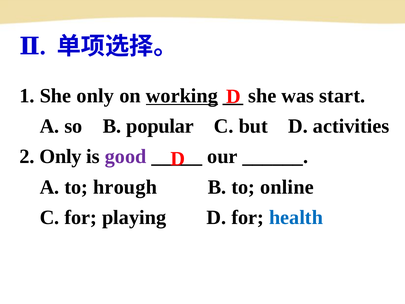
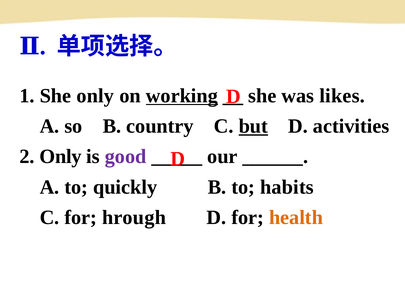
start: start -> likes (342, 96)
popular: popular -> country (160, 126)
but underline: none -> present (253, 126)
hrough: hrough -> quickly (125, 187)
online: online -> habits (287, 187)
playing: playing -> hrough (134, 217)
health colour: blue -> orange (296, 217)
